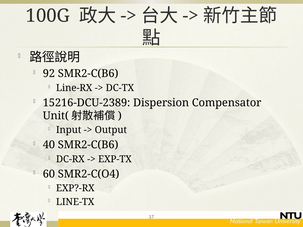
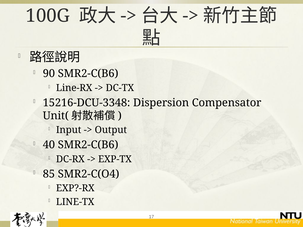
92: 92 -> 90 (49, 74)
15216-DCU-2389: 15216-DCU-2389 -> 15216-DCU-3348 (87, 103)
60: 60 -> 85 (49, 174)
